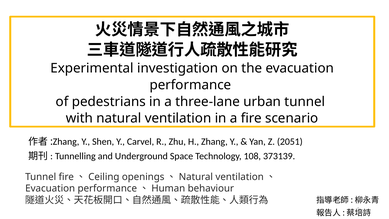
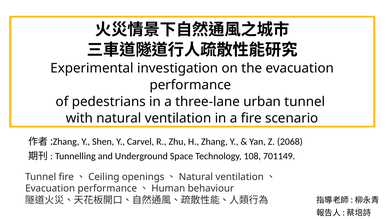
2051: 2051 -> 2068 (290, 142)
373139: 373139 -> 701149 (279, 156)
